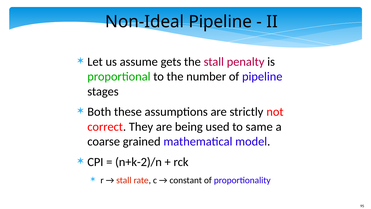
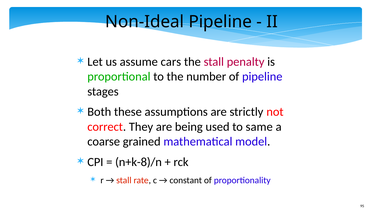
gets: gets -> cars (171, 62)
n+k-2)/n: n+k-2)/n -> n+k-8)/n (138, 162)
